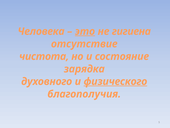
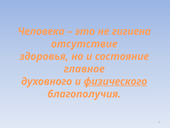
это underline: present -> none (85, 31)
чистота: чистота -> здоровья (44, 56)
зарядка: зарядка -> главное (84, 69)
